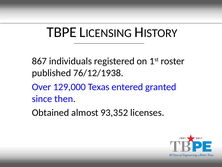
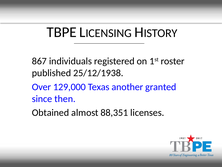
76/12/1938: 76/12/1938 -> 25/12/1938 (98, 73)
entered: entered -> another (127, 87)
93,352: 93,352 -> 88,351 (114, 112)
